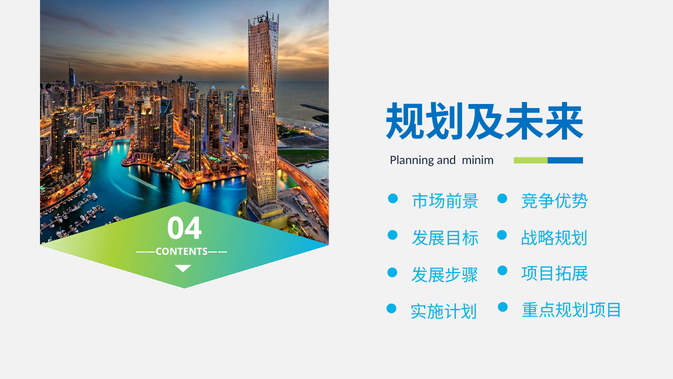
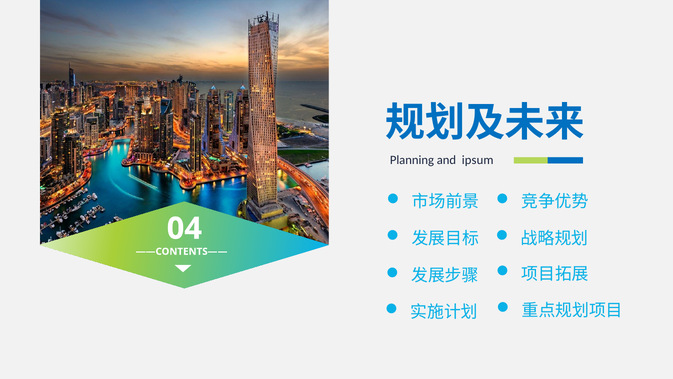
minim: minim -> ipsum (478, 160)
